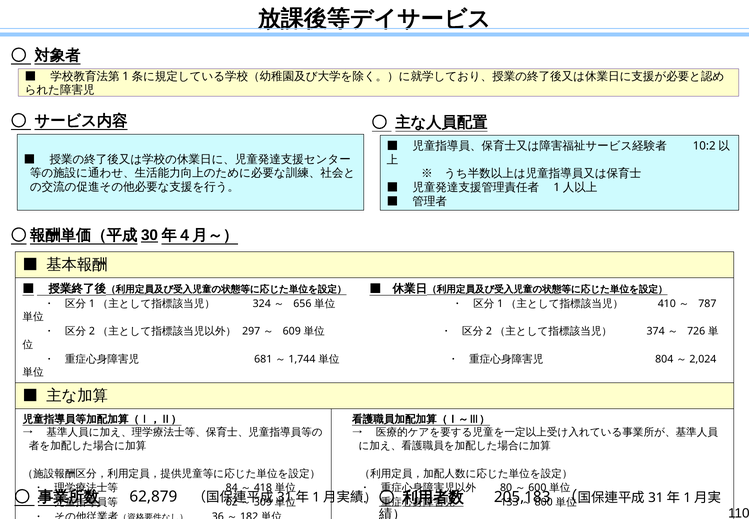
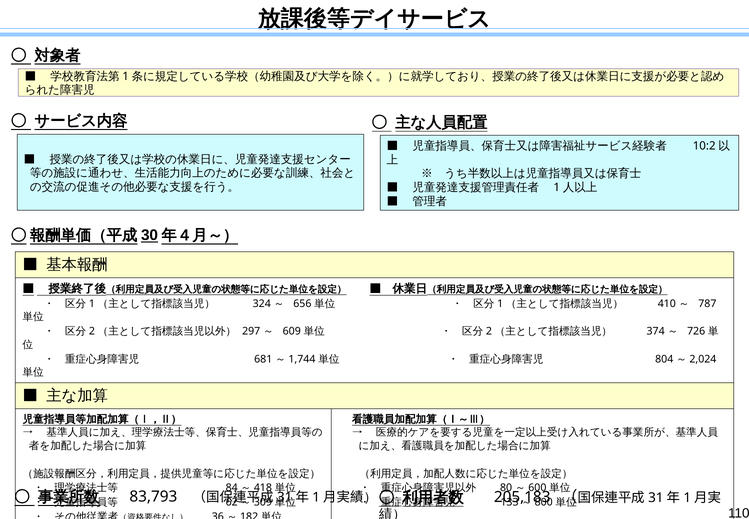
62,879: 62,879 -> 83,793 (153, 496)
